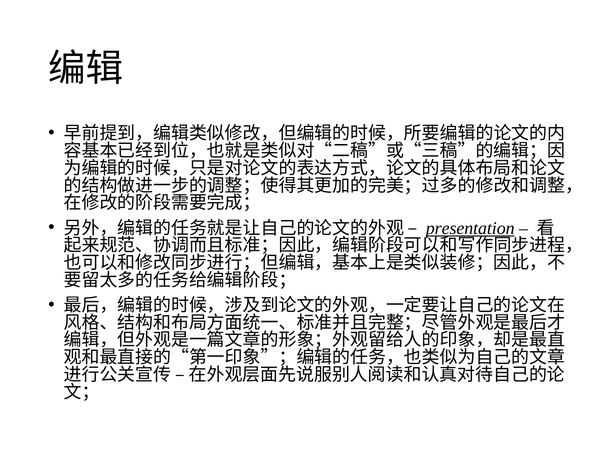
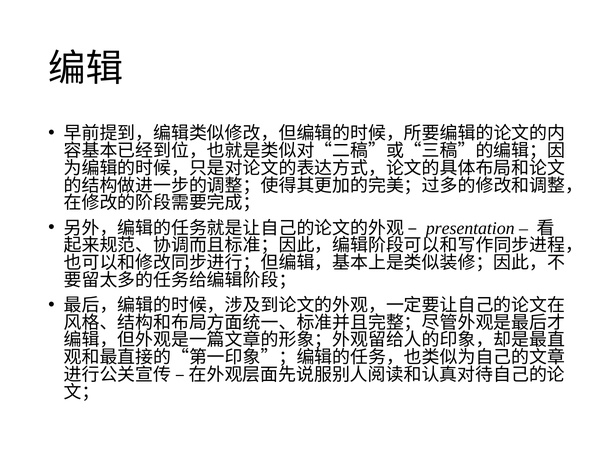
presentation underline: present -> none (470, 228)
